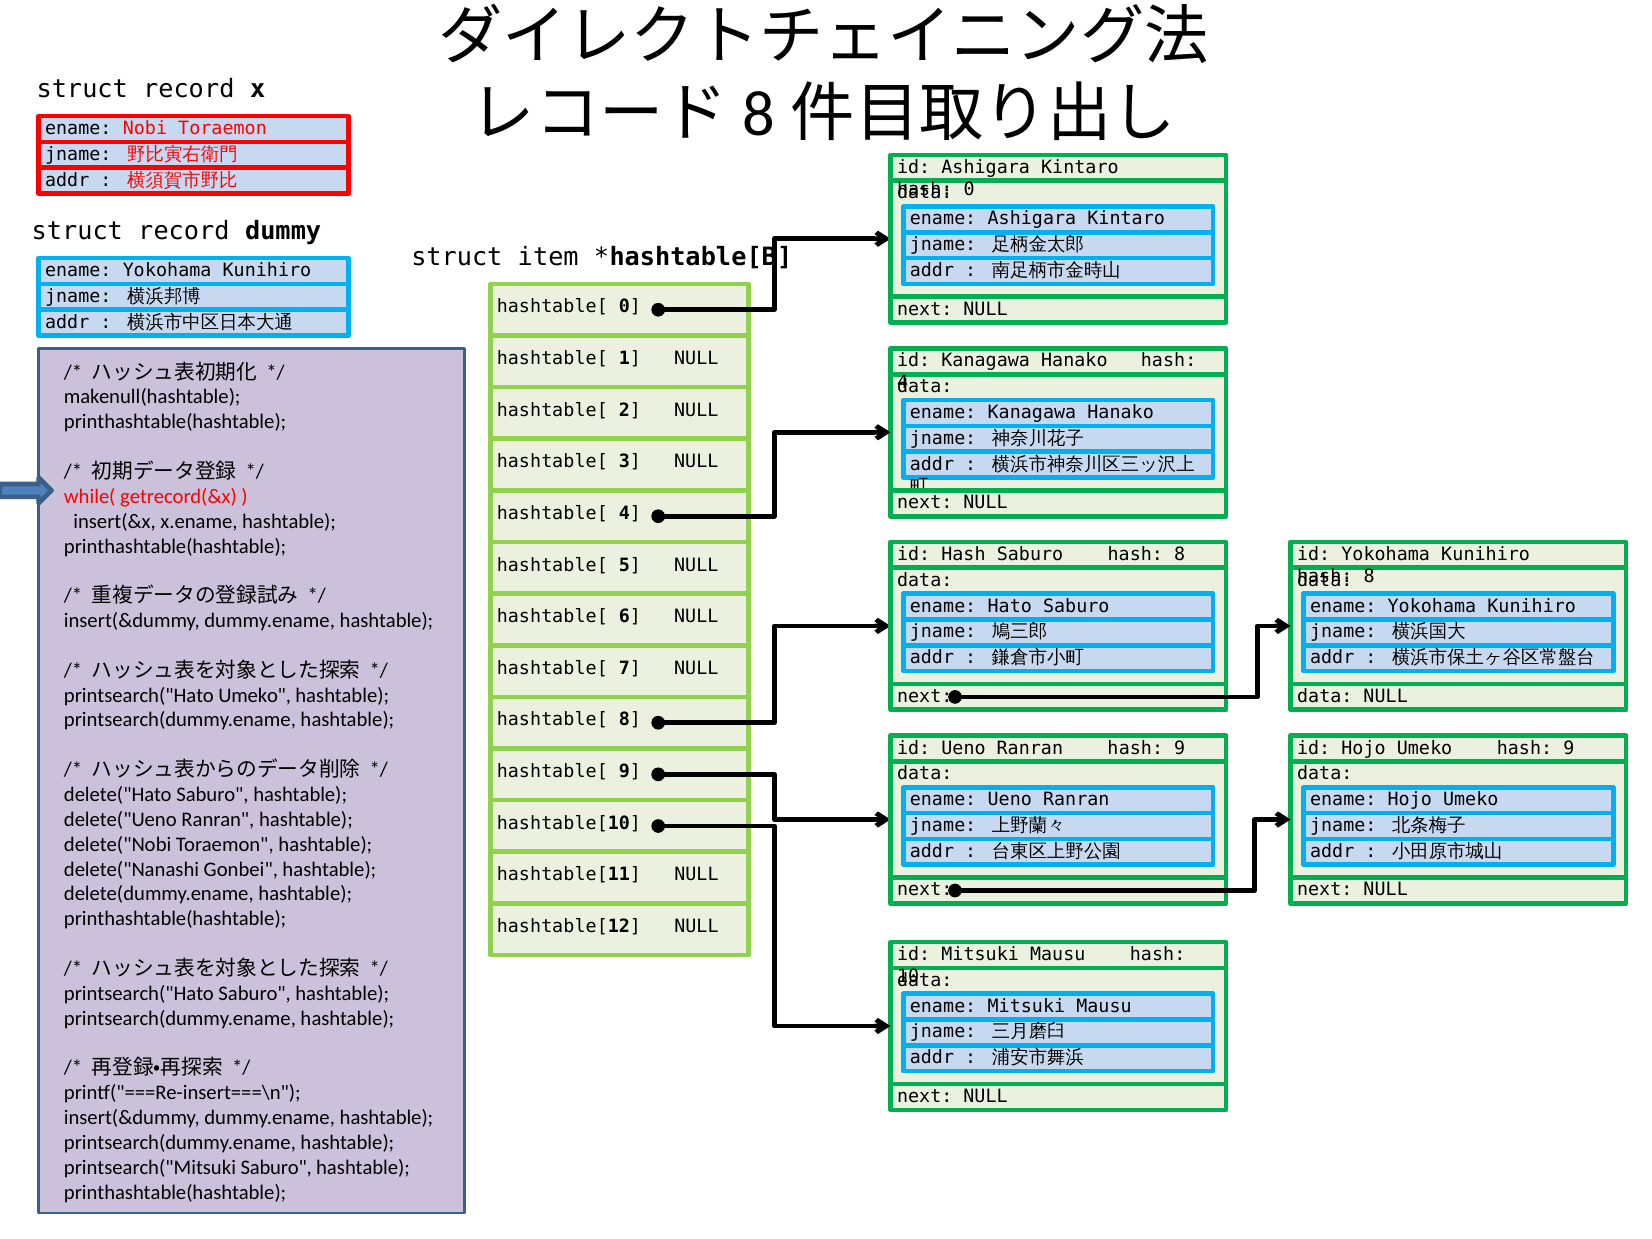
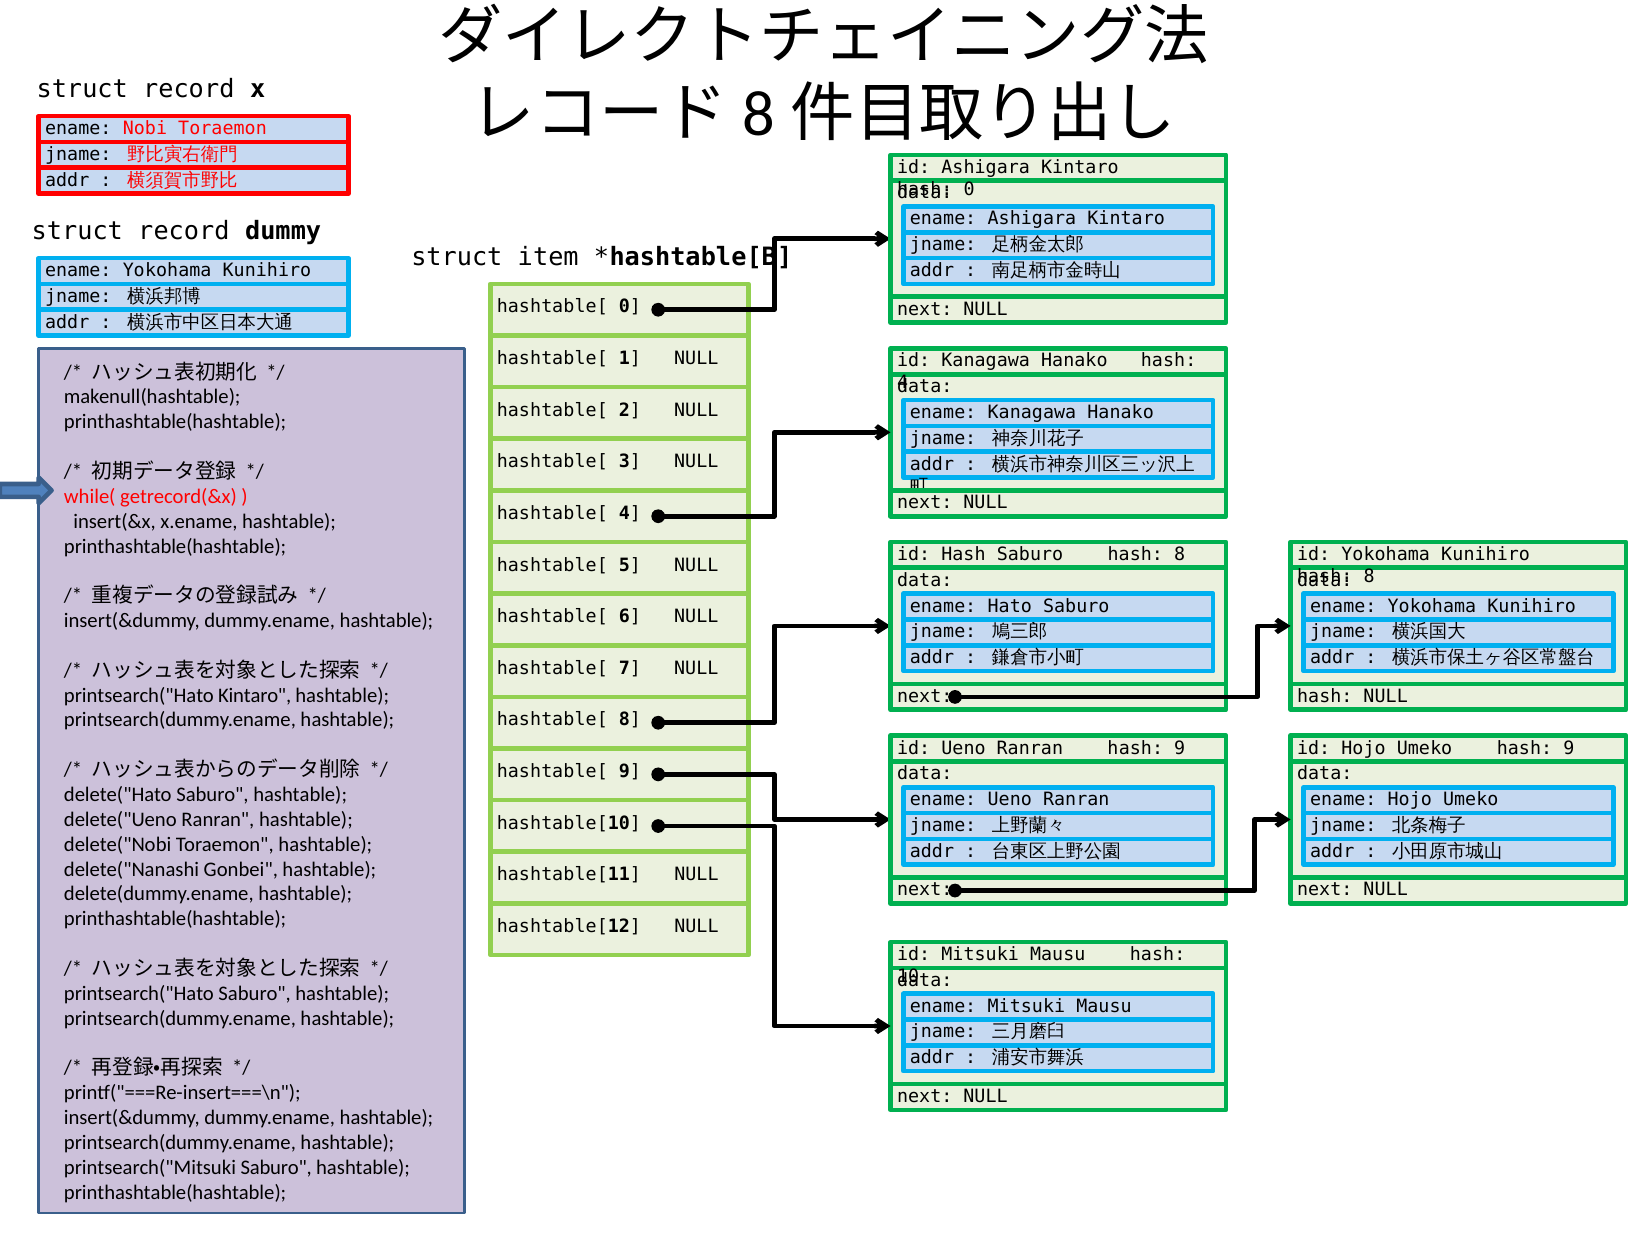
printsearch("Hato Umeko: Umeko -> Kintaro (255, 695)
data: data -> hash (1325, 696)
